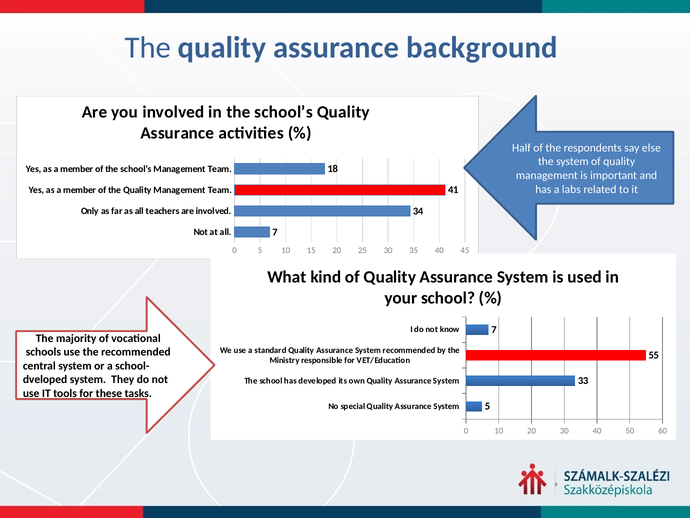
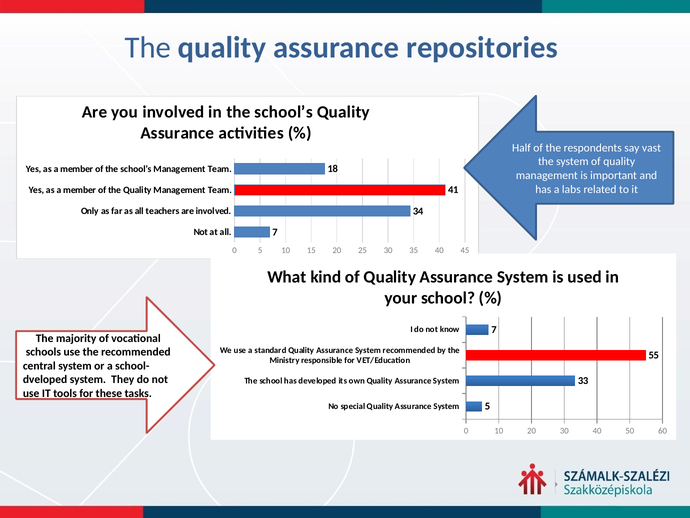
background: background -> repositories (482, 48)
else: else -> vast (651, 148)
